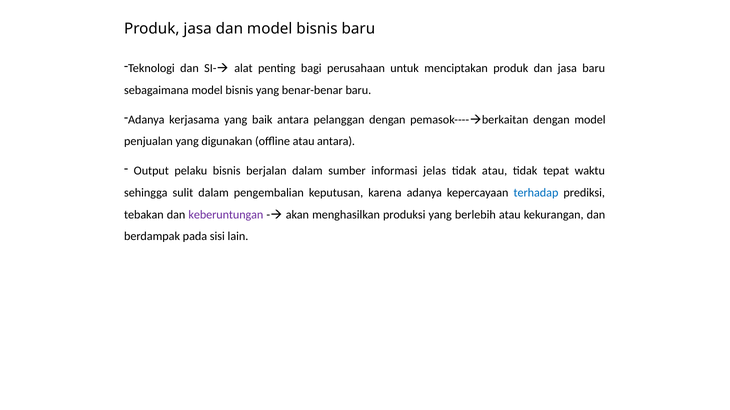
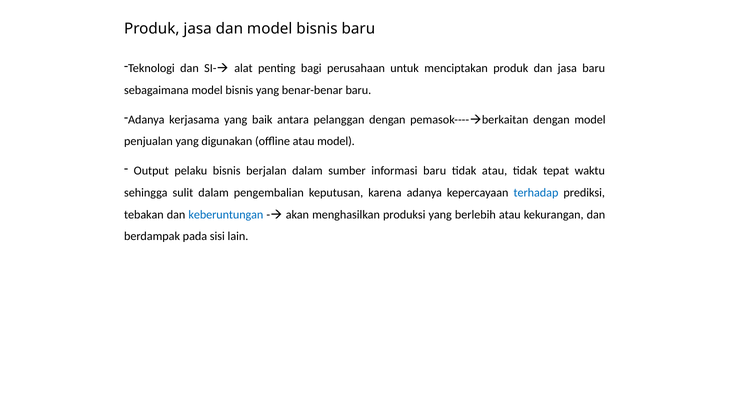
atau antara: antara -> model (336, 142)
informasi jelas: jelas -> baru (435, 171)
keberuntungan colour: purple -> blue (226, 215)
